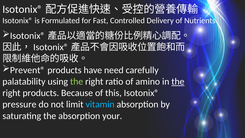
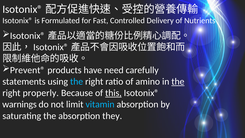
palatability: palatability -> statements (24, 81)
the colour: light green -> light blue (77, 81)
right products: products -> properly (41, 93)
this underline: none -> present (113, 93)
pressure: pressure -> warnings (19, 104)
your: your -> they (112, 116)
